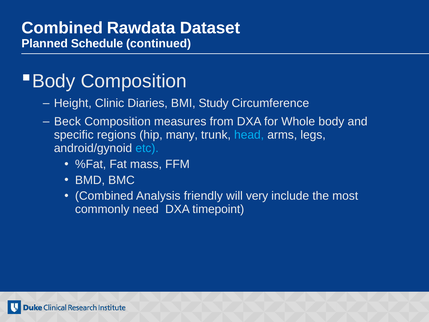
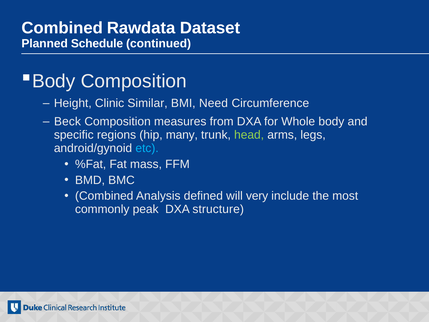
Diaries: Diaries -> Similar (148, 103)
Study: Study -> Need (214, 103)
head colour: light blue -> light green (249, 135)
friendly: friendly -> defined (203, 196)
need: need -> peak (146, 209)
timepoint: timepoint -> structure (218, 209)
